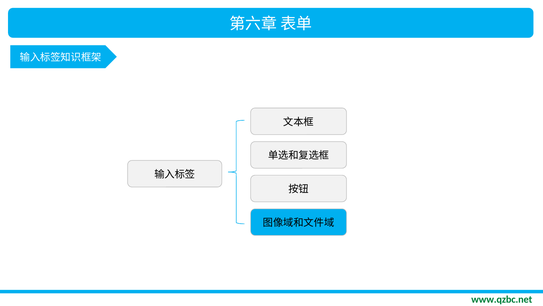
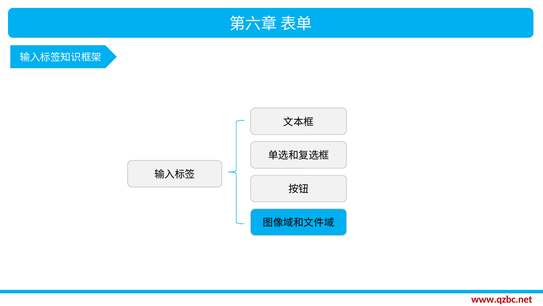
www.qzbc.net colour: green -> red (502, 299)
